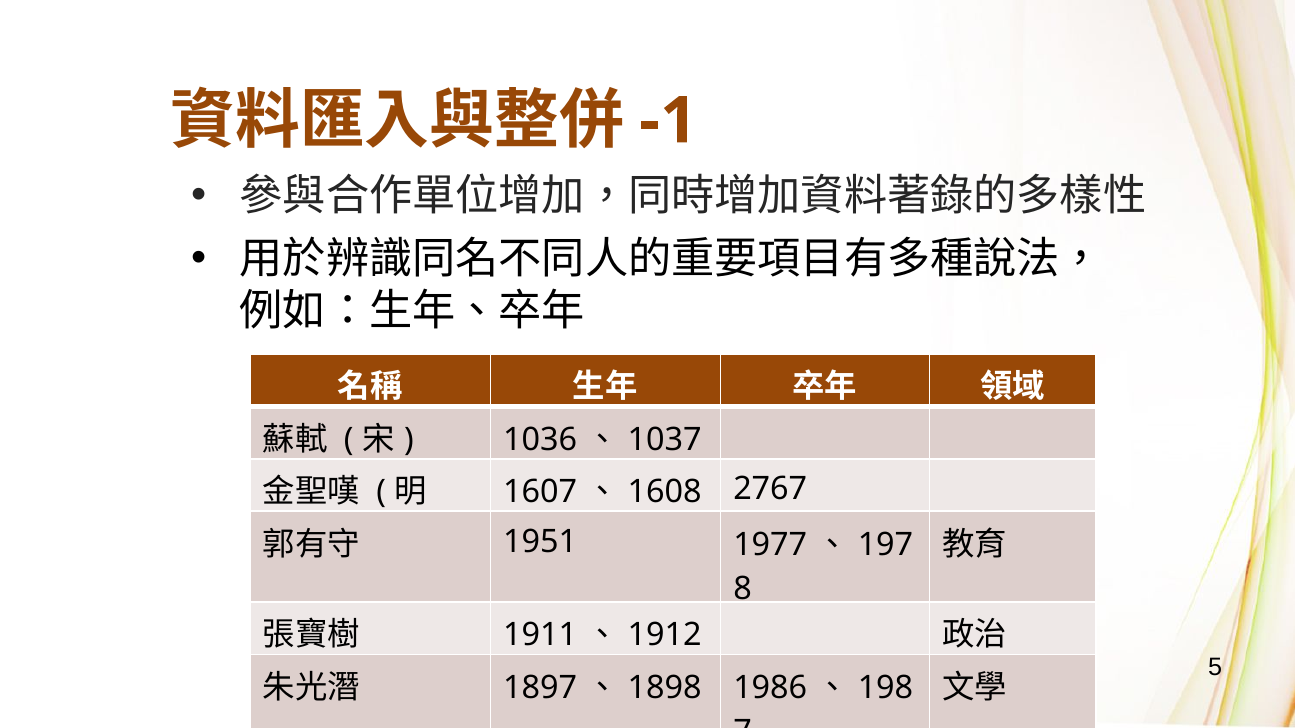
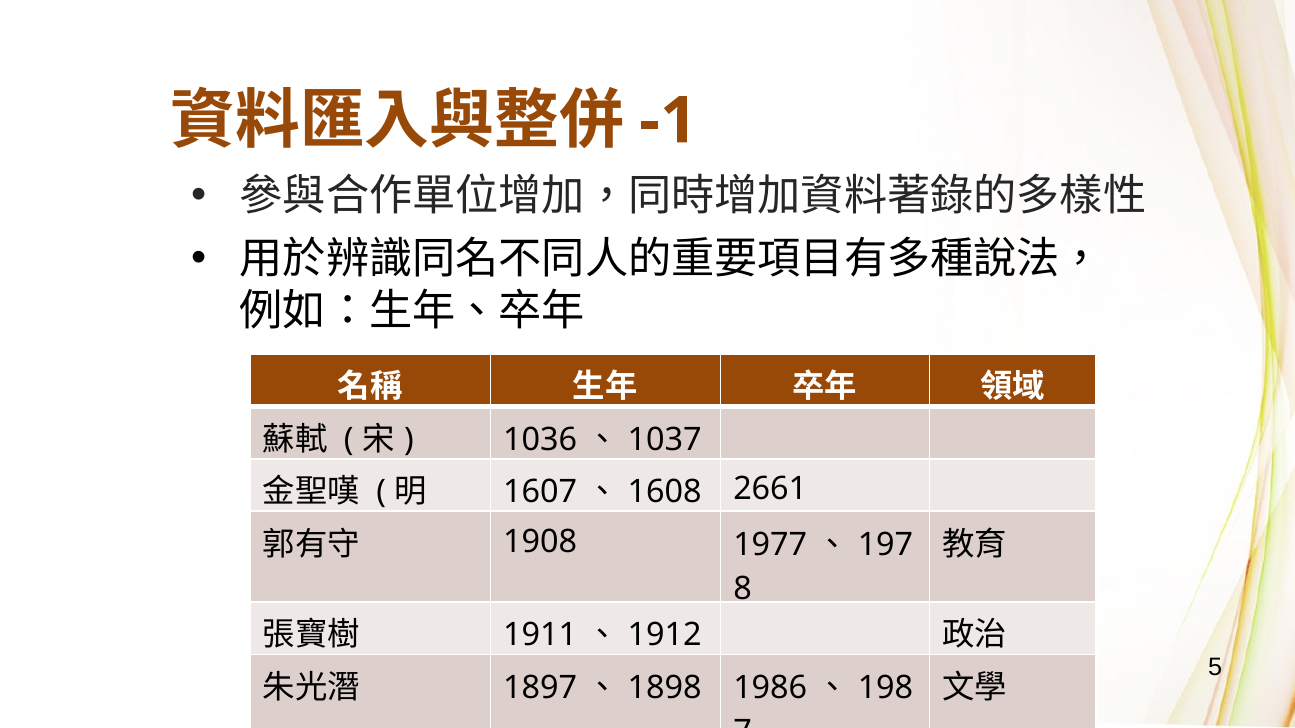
2767: 2767 -> 2661 (770, 489)
1951: 1951 -> 1908 (540, 542)
